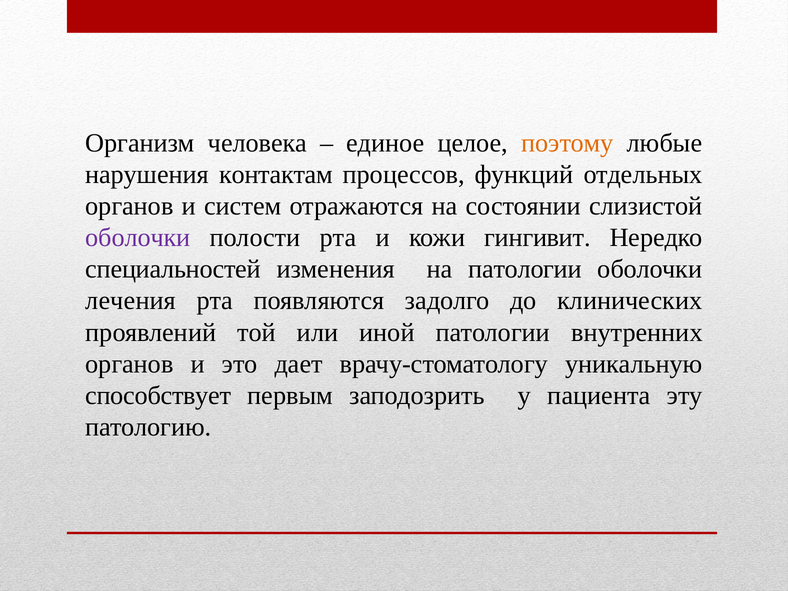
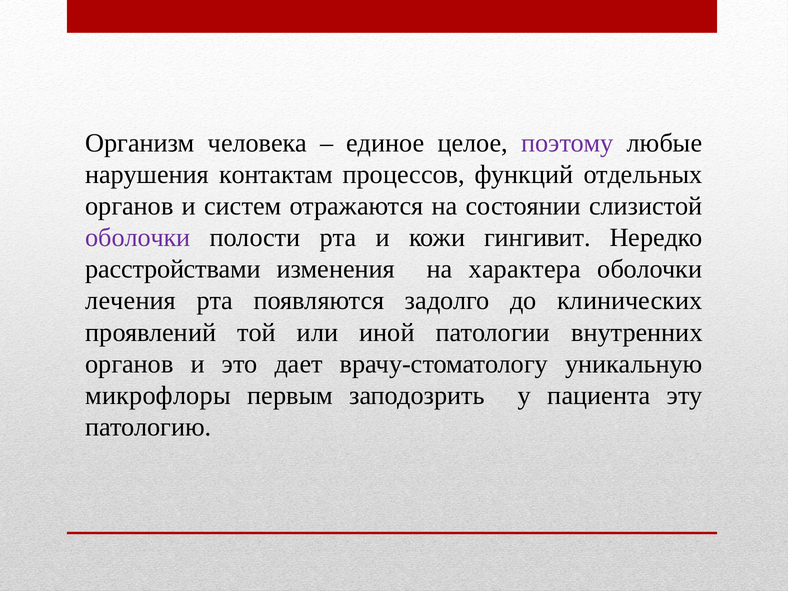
поэтому colour: orange -> purple (567, 143)
специальностей: специальностей -> расстройствами (173, 269)
на патологии: патологии -> характера (525, 269)
способствует: способствует -> микрофлоры (158, 395)
